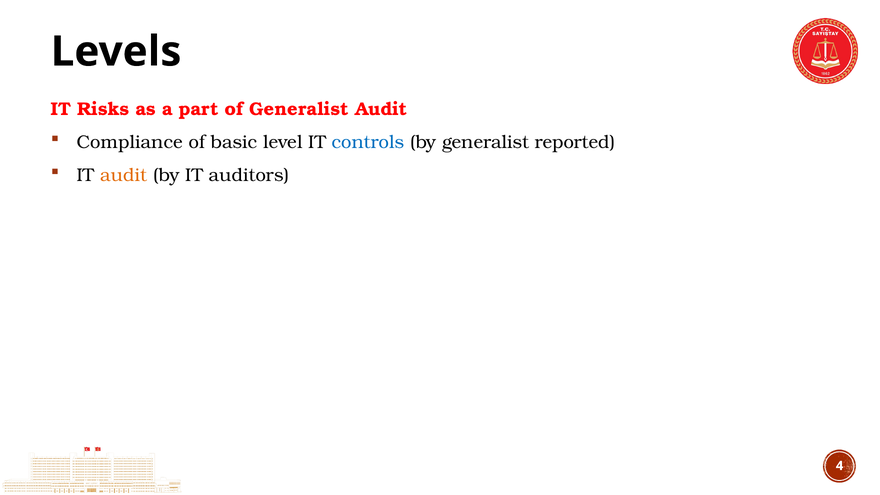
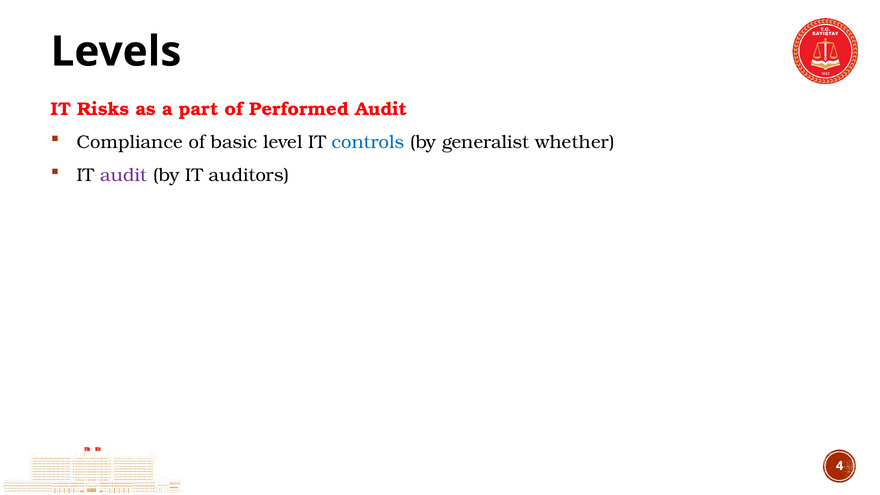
of Generalist: Generalist -> Performed (299, 109)
reported: reported -> whether (575, 142)
audit colour: orange -> purple (124, 175)
